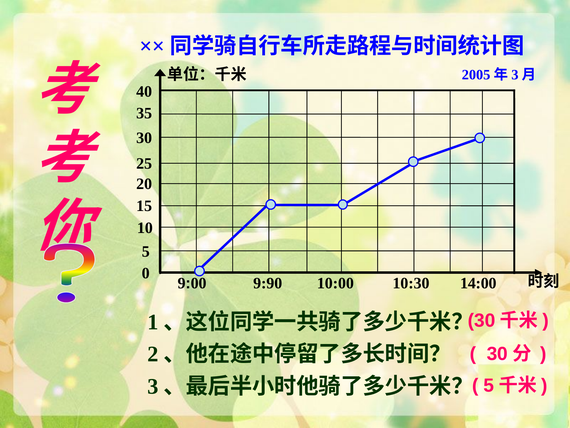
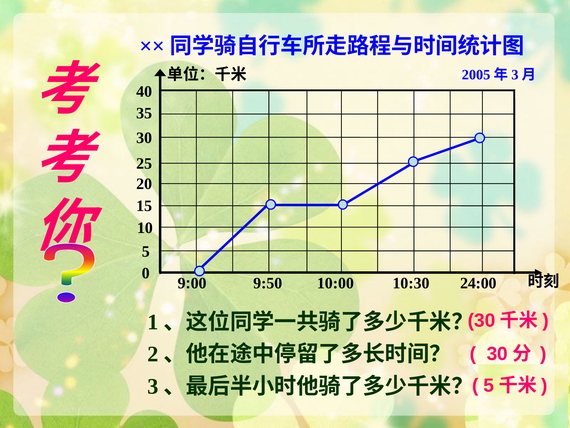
9:90: 9:90 -> 9:50 (268, 283)
14:00: 14:00 -> 24:00 (478, 283)
